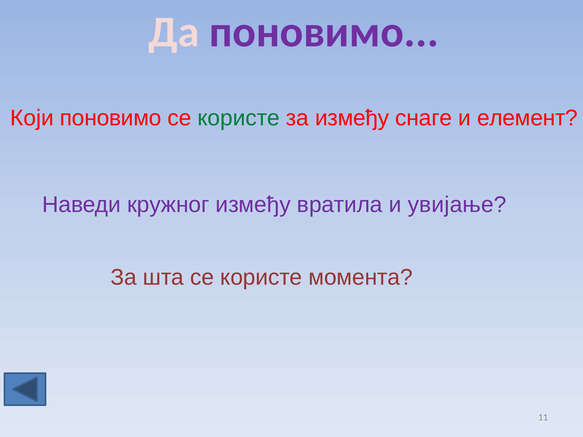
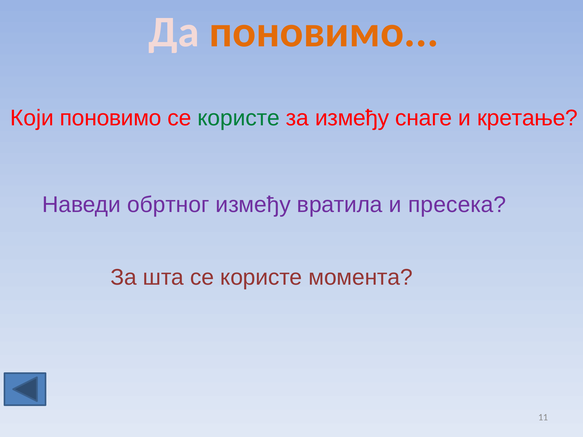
поновимо colour: purple -> orange (324, 32)
елемент: елемент -> кретање (527, 118)
кружног: кружног -> обртног (168, 205)
увијање: увијање -> пресека (457, 205)
